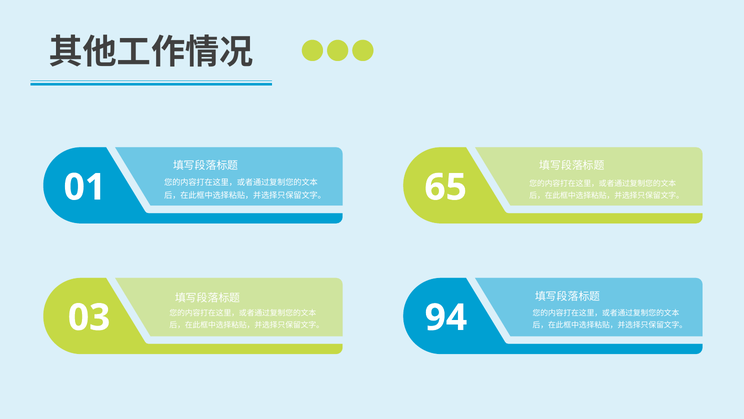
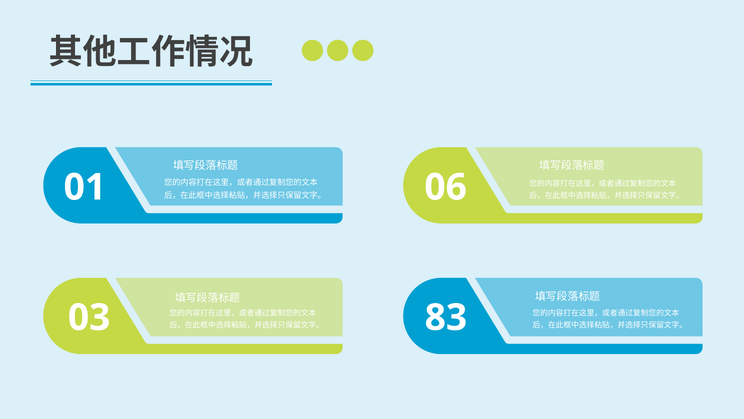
65: 65 -> 06 (446, 187)
94: 94 -> 83 (446, 317)
